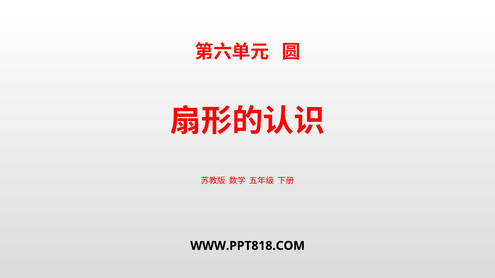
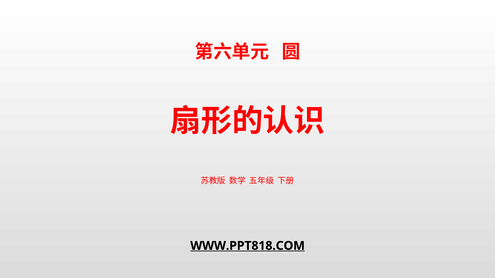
WWW.PPT818.COM underline: none -> present (248, 246)
